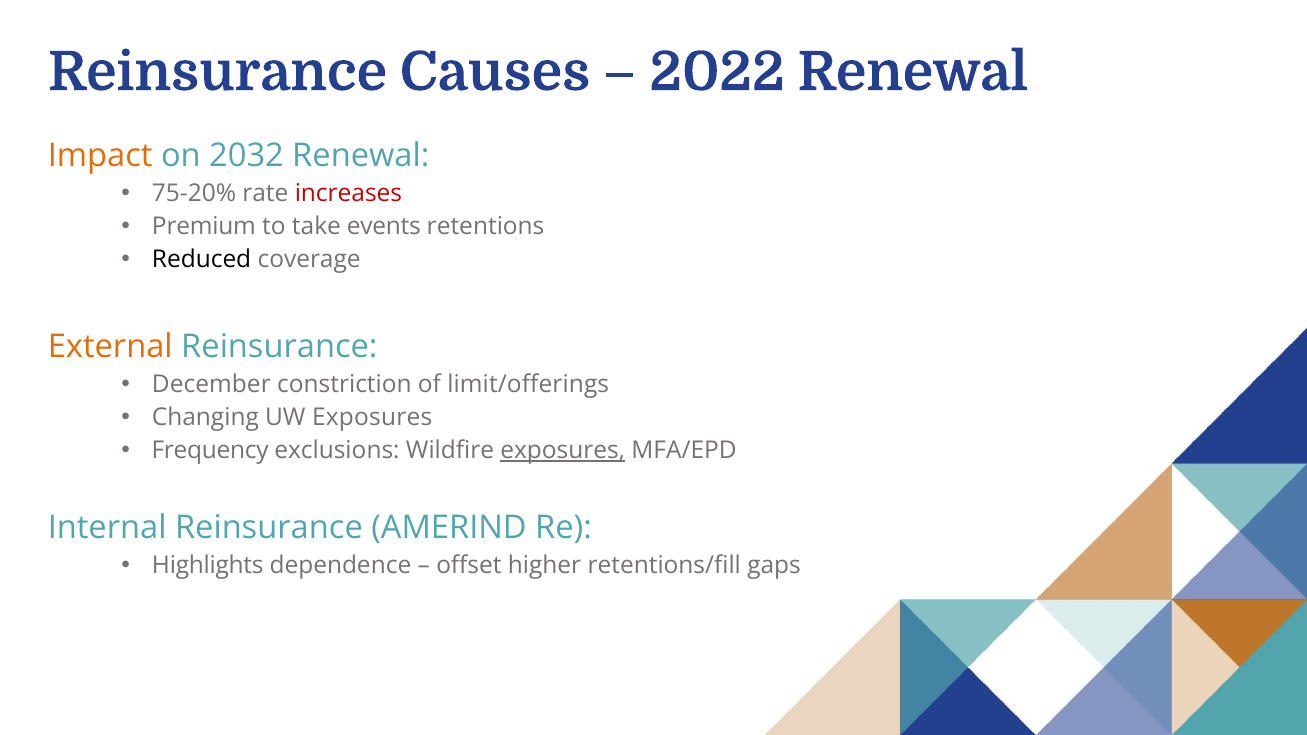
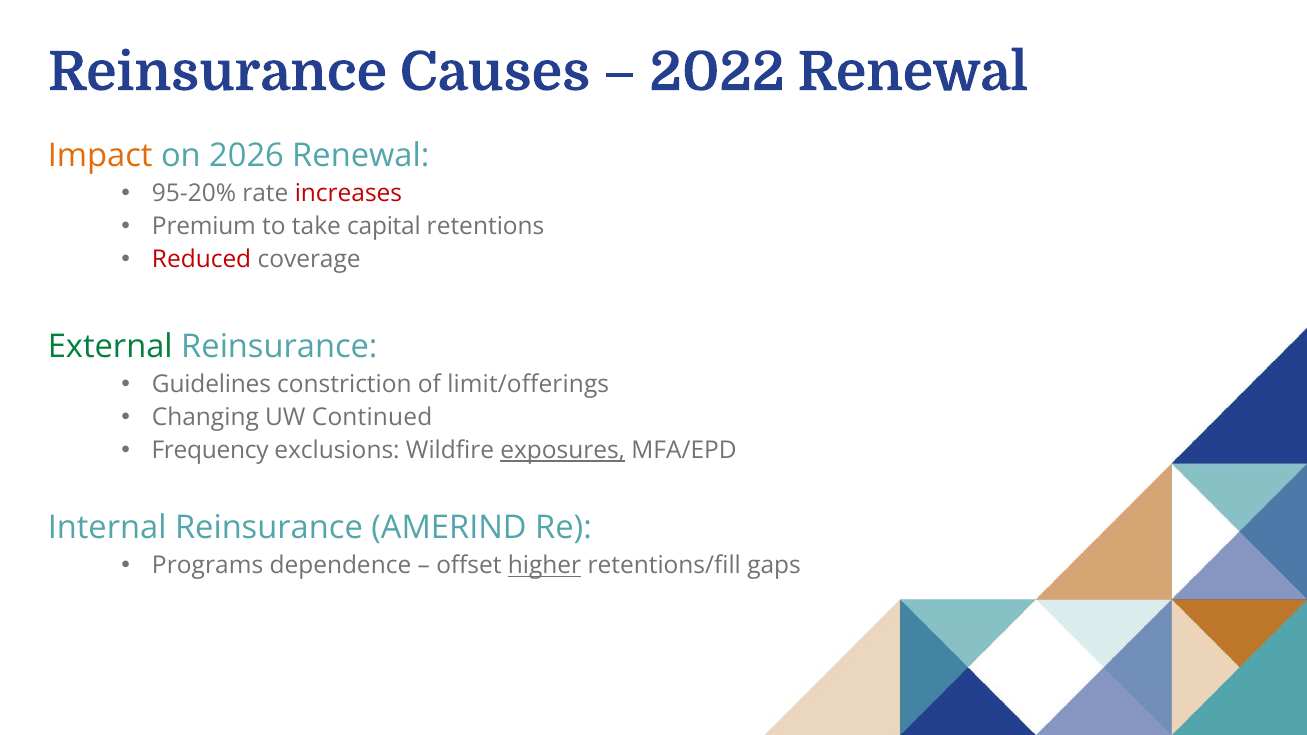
2032: 2032 -> 2026 (247, 156)
75-20%: 75-20% -> 95-20% (194, 193)
events: events -> capital (384, 227)
Reduced colour: black -> red (202, 260)
External colour: orange -> green (110, 346)
December: December -> Guidelines (211, 384)
UW Exposures: Exposures -> Continued (372, 417)
Highlights: Highlights -> Programs (208, 566)
higher underline: none -> present (545, 566)
